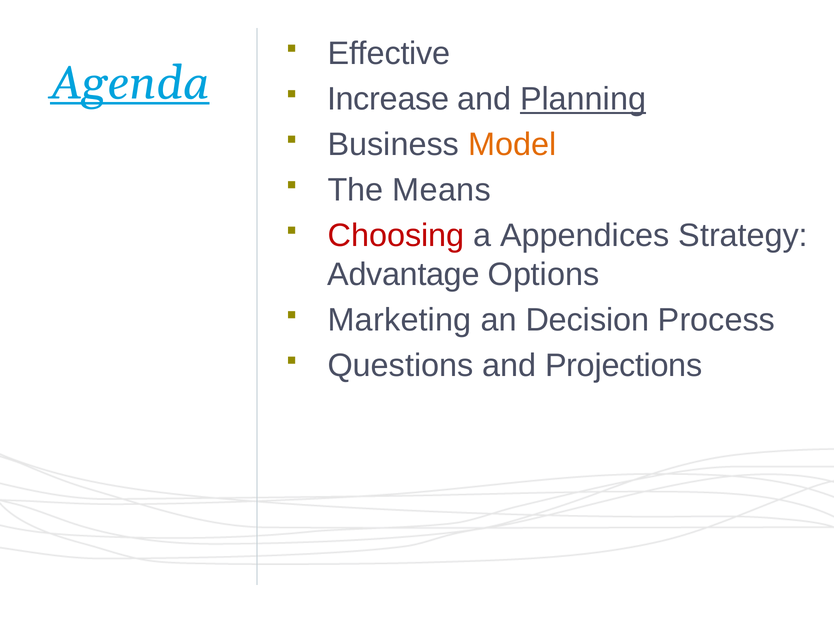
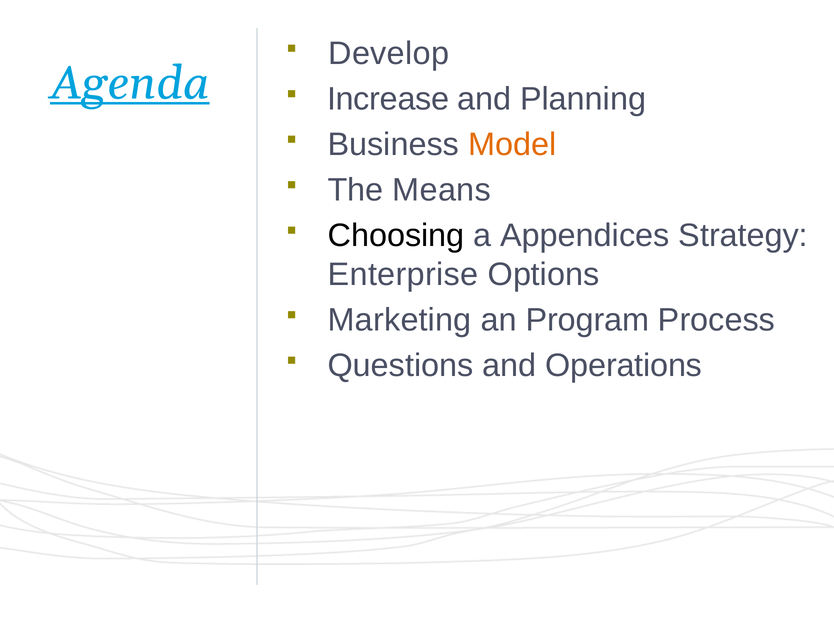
Effective: Effective -> Develop (389, 54)
Planning underline: present -> none (583, 99)
Choosing colour: red -> black (396, 235)
Advantage: Advantage -> Enterprise (403, 274)
Decision: Decision -> Program (587, 320)
Projections: Projections -> Operations (624, 365)
